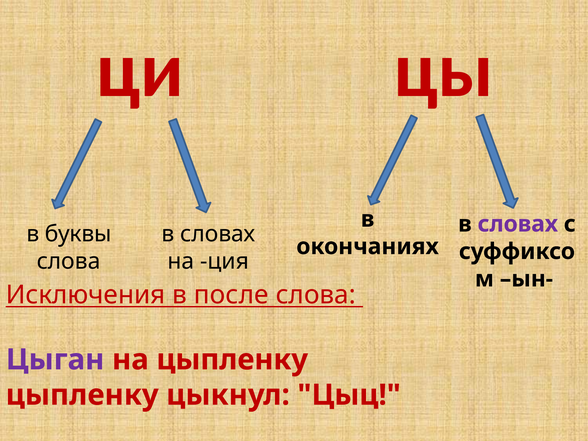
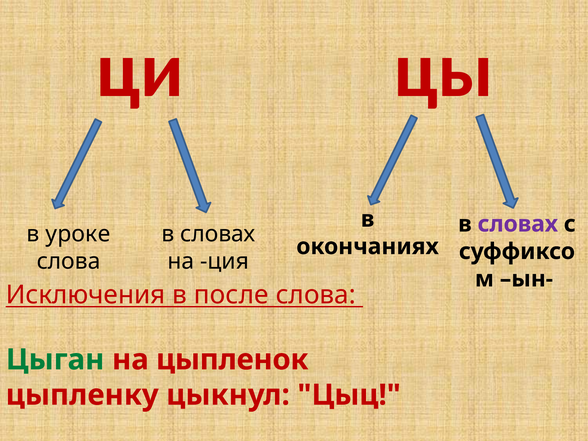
буквы: буквы -> уроке (78, 234)
Цыган colour: purple -> green (55, 360)
на цыпленку: цыпленку -> цыпленок (232, 360)
